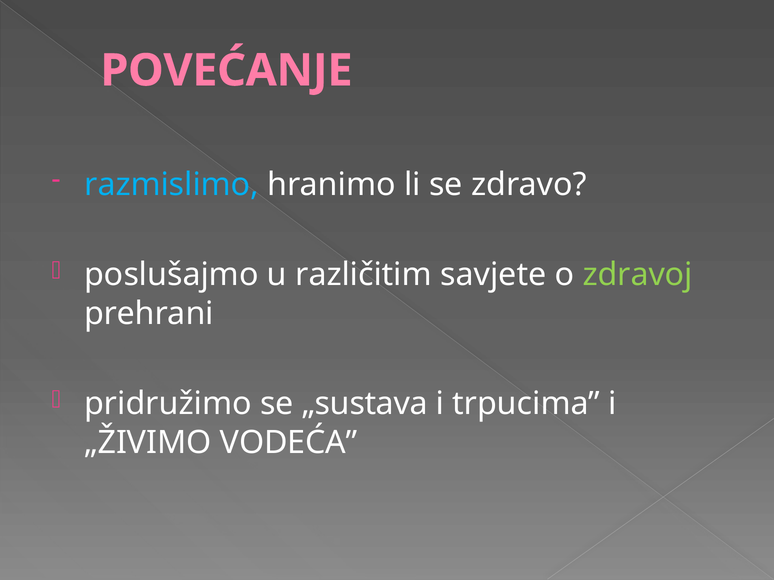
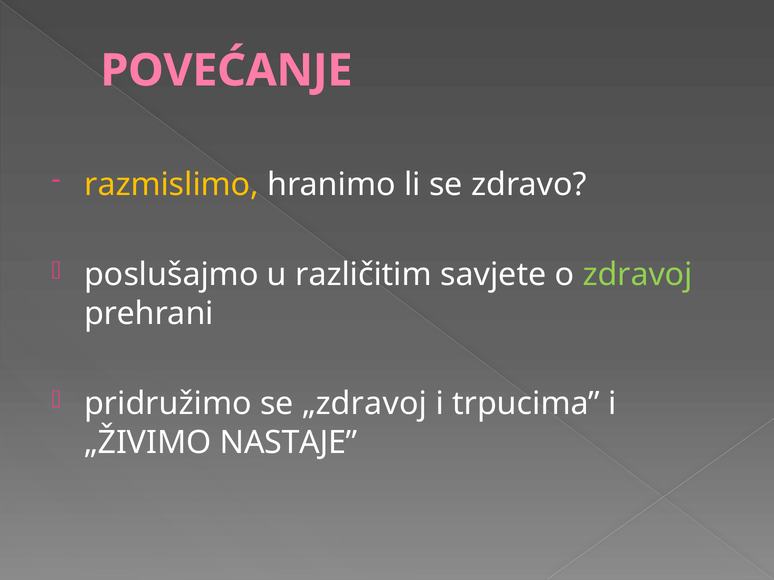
razmislimo colour: light blue -> yellow (172, 185)
„sustava: „sustava -> „zdravoj (365, 404)
VODEĆA: VODEĆA -> NASTAJE (289, 443)
